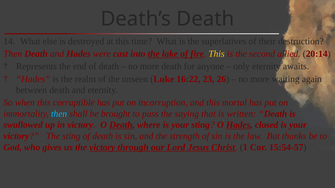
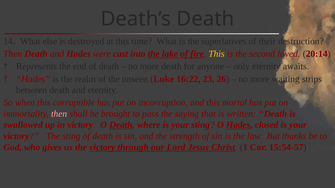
allied: allied -> loved (289, 54)
again: again -> strips (312, 79)
then colour: light blue -> pink (59, 114)
